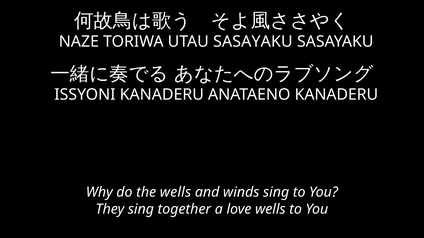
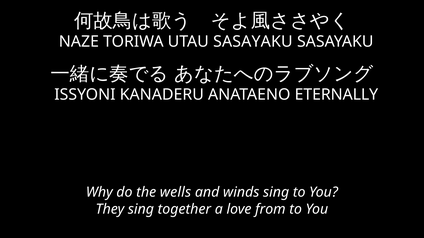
ANATAENO KANADERU: KANADERU -> ETERNALLY (336, 95)
love wells: wells -> from (270, 210)
